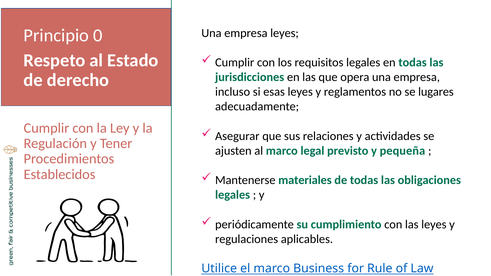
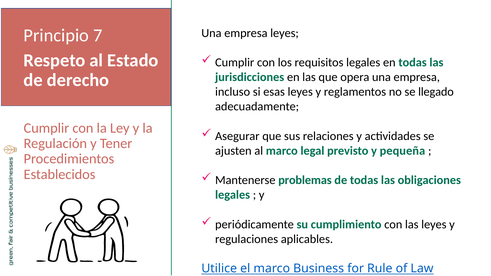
0: 0 -> 7 (98, 35)
lugares: lugares -> llegado (436, 92)
materiales: materiales -> problemas (305, 180)
